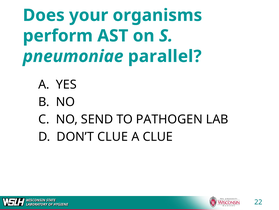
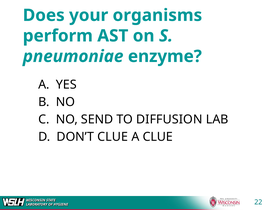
parallel: parallel -> enzyme (165, 56)
PATHOGEN: PATHOGEN -> DIFFUSION (169, 119)
